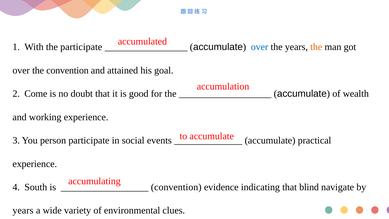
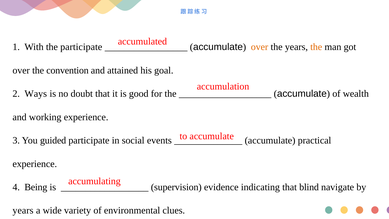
over colour: blue -> orange (260, 47)
Come: Come -> Ways (36, 94)
person: person -> guided (53, 140)
South: South -> Being (36, 187)
convention: convention -> supervision (176, 187)
